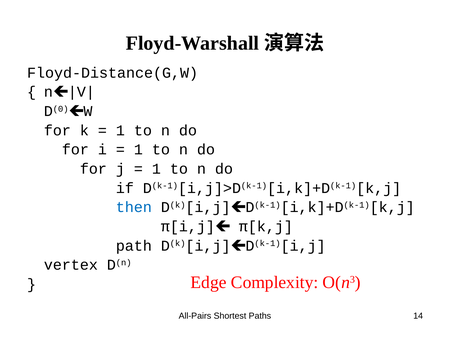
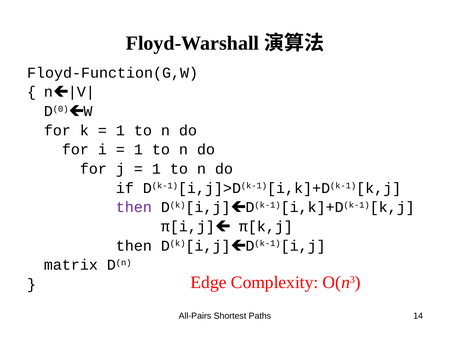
Floyd-Distance(G,W: Floyd-Distance(G,W -> Floyd-Function(G,W (113, 73)
then colour: blue -> purple (134, 207)
path: path -> then (134, 245)
vertex: vertex -> matrix (71, 265)
